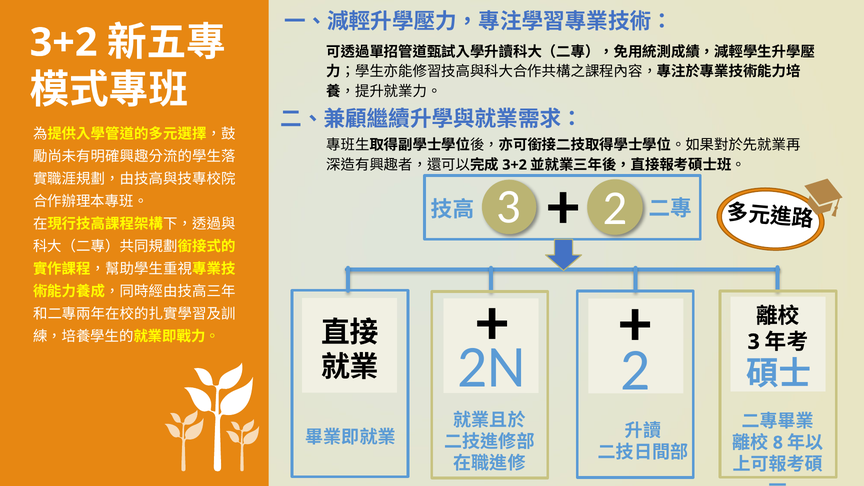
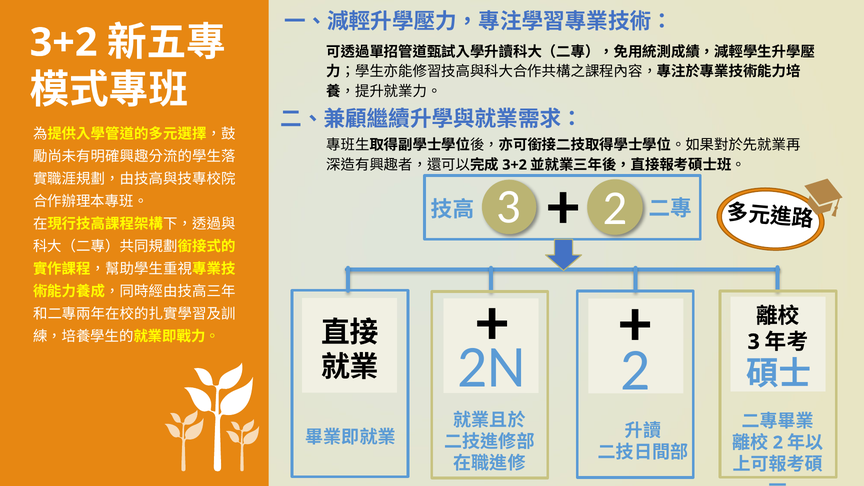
8: 8 -> 2 (778, 443)
